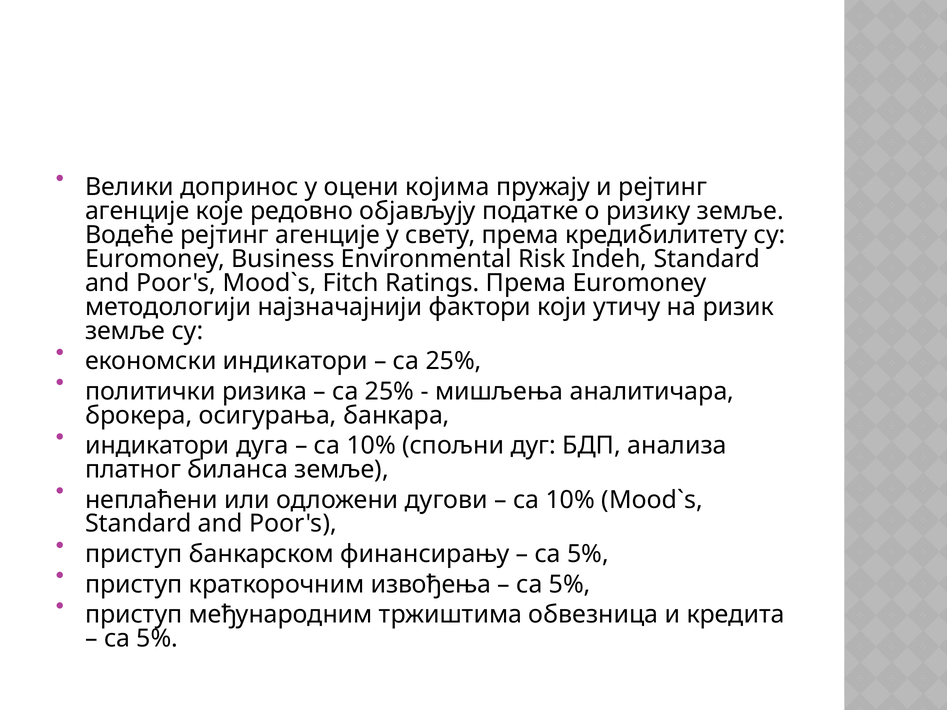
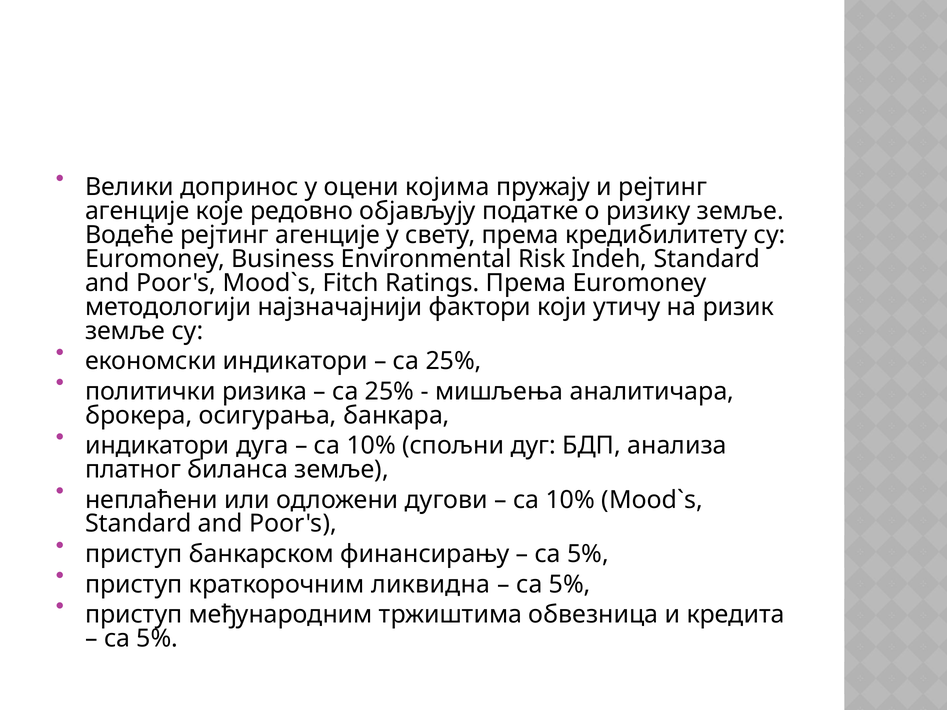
извођења: извођења -> ликвидна (431, 584)
